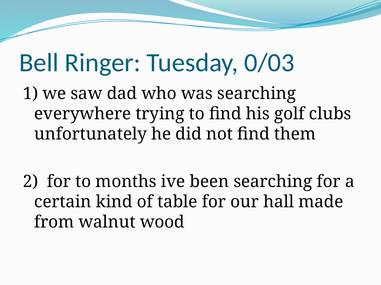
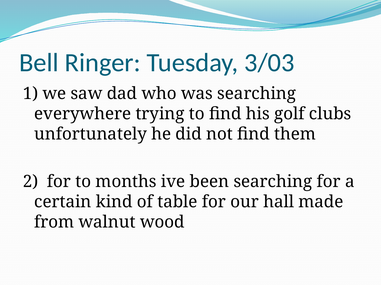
0/03: 0/03 -> 3/03 (269, 63)
